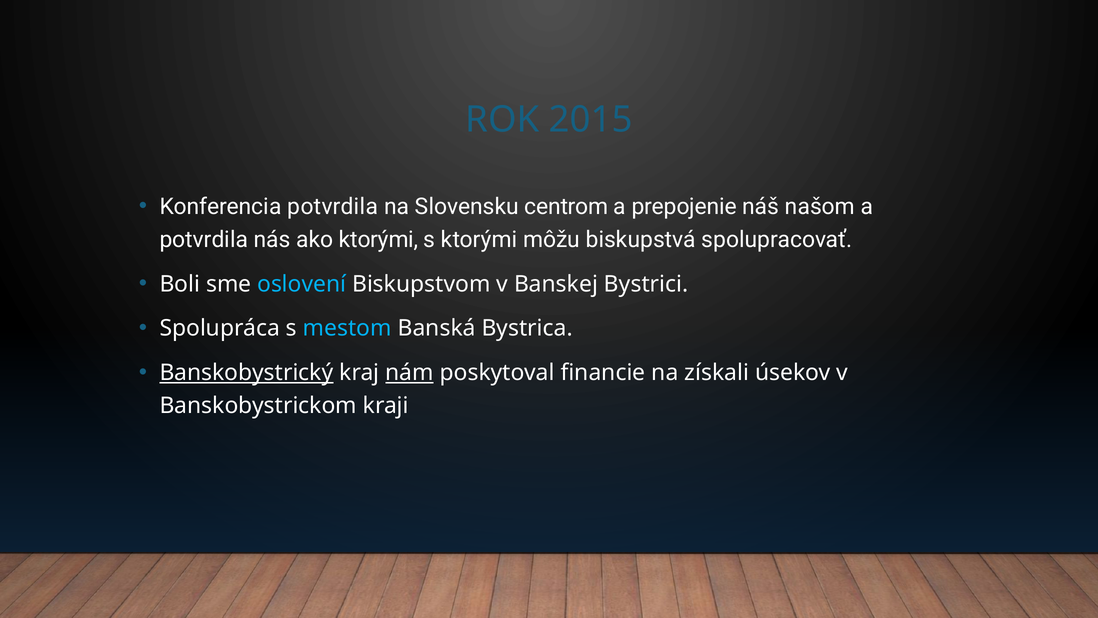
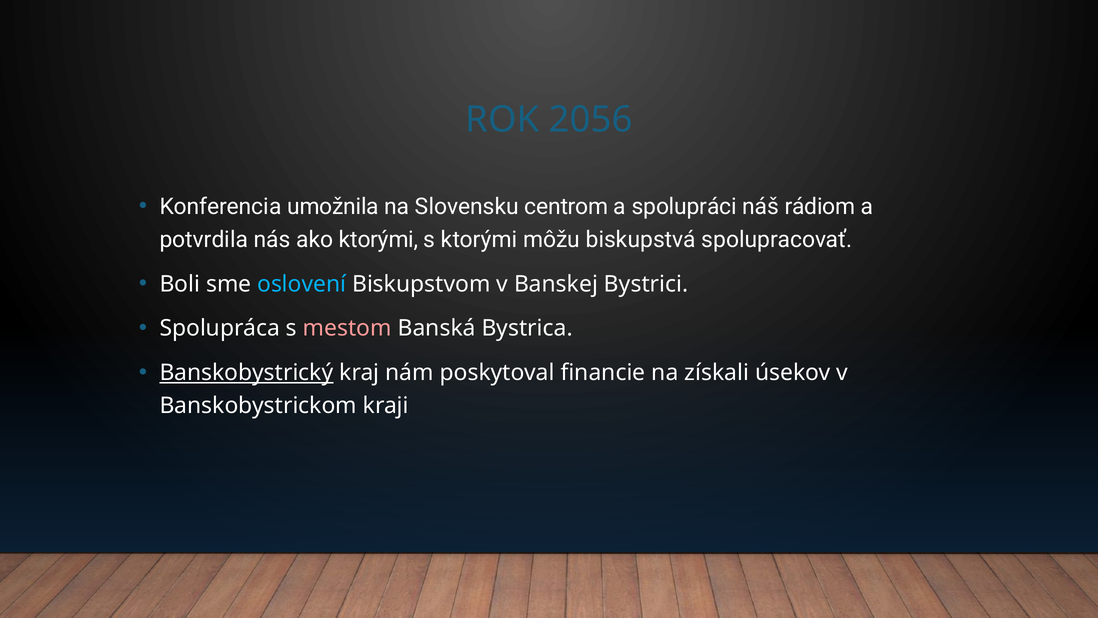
2015: 2015 -> 2056 (591, 119)
Konferencia potvrdila: potvrdila -> umožnila (333, 206)
prepojenie: prepojenie -> spolupráci (684, 206)
našom: našom -> rádiom (820, 206)
mestom colour: light blue -> pink (347, 328)
nám underline: present -> none (410, 373)
